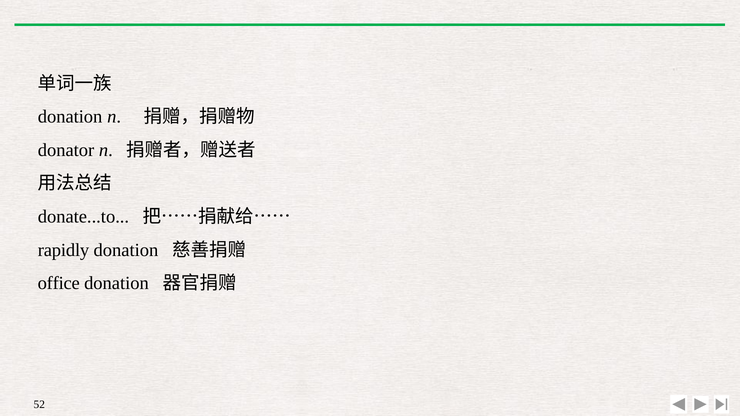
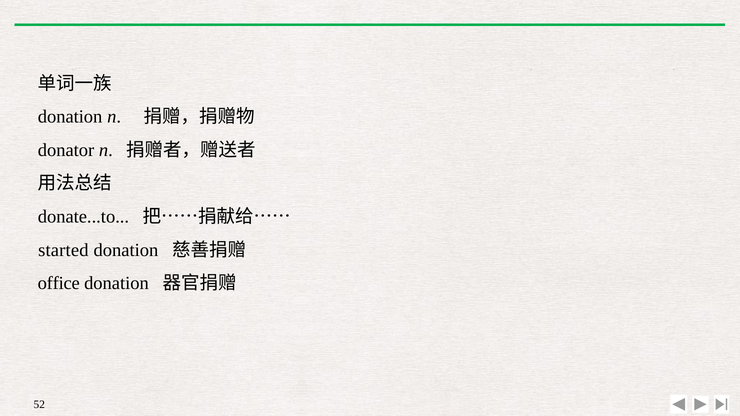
rapidly: rapidly -> started (63, 250)
